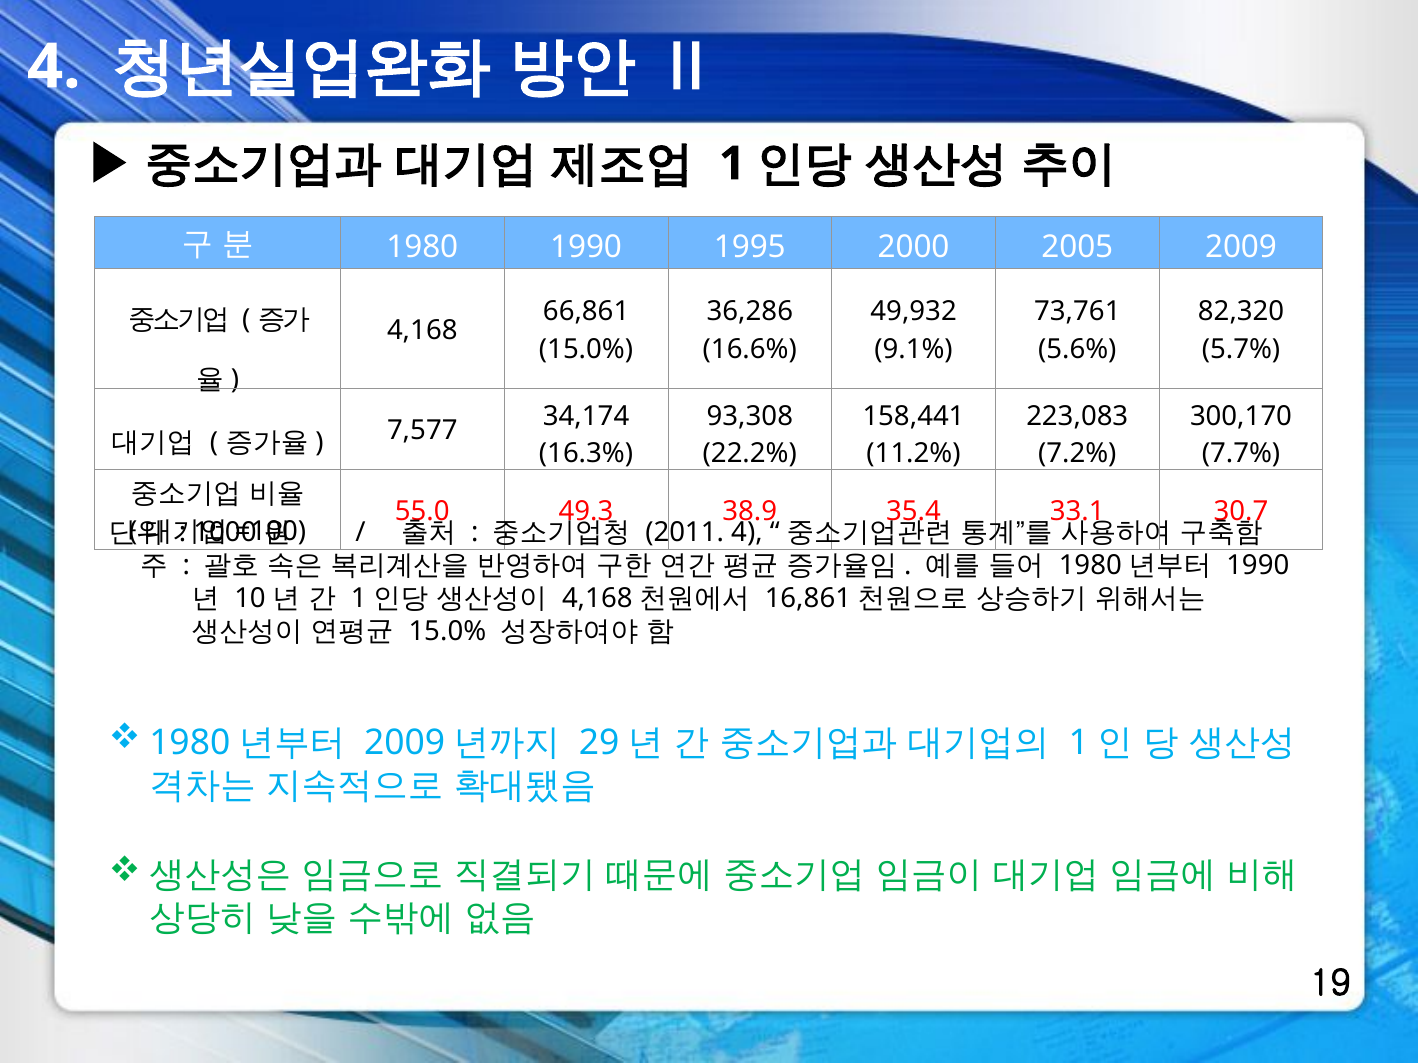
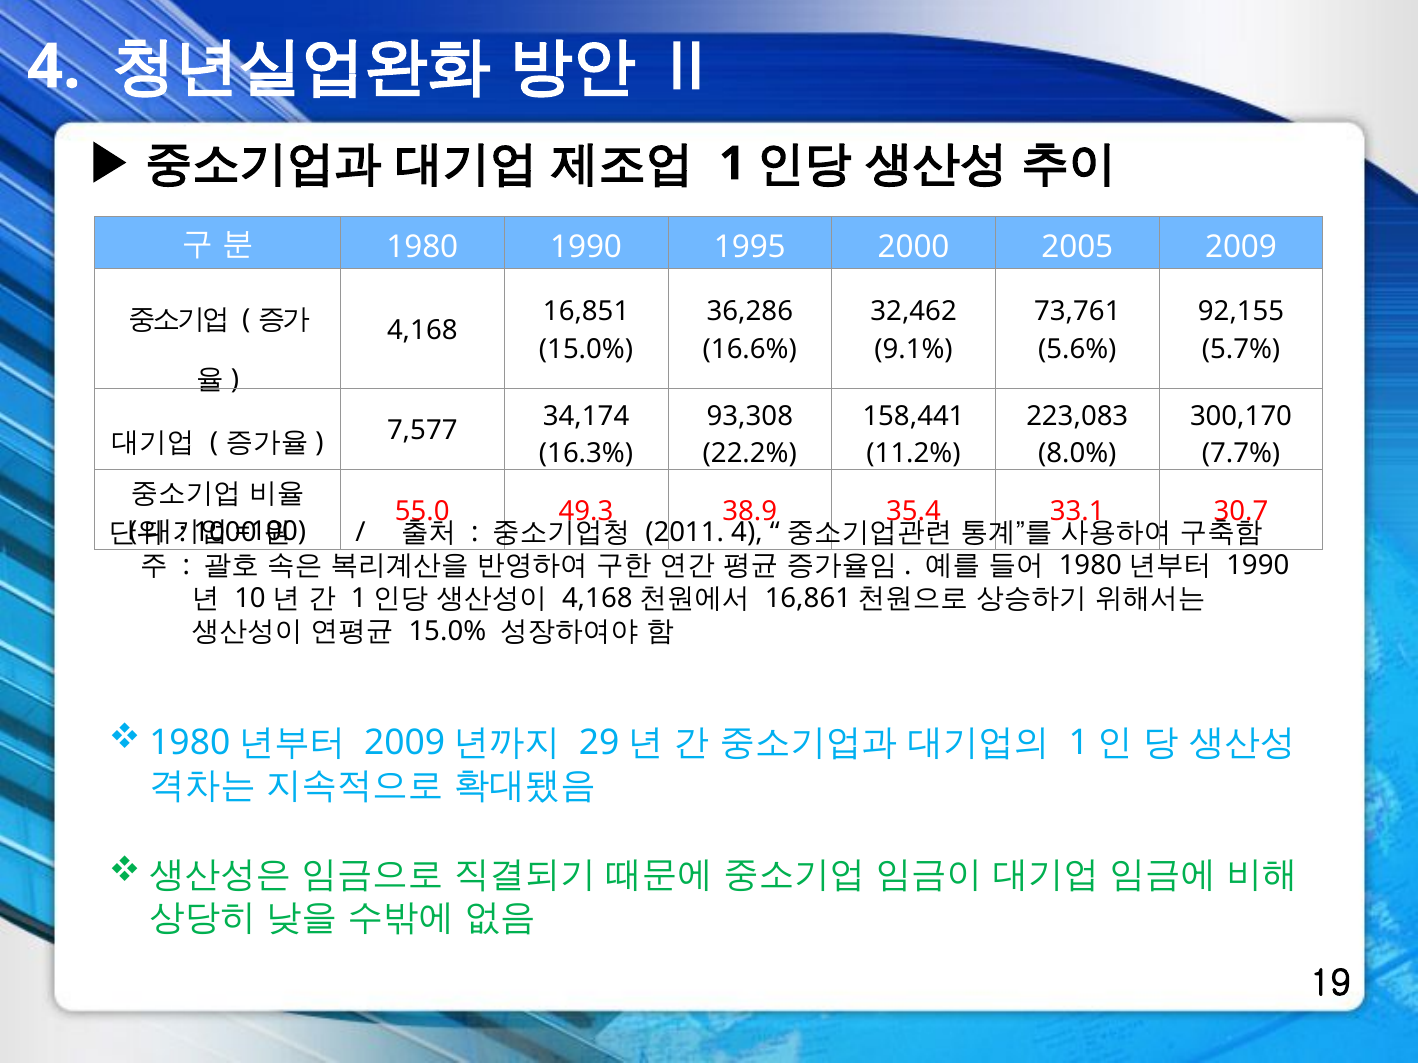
66,861: 66,861 -> 16,851 (586, 312)
49,932: 49,932 -> 32,462 (914, 312)
82,320: 82,320 -> 92,155 (1241, 312)
7.2%: 7.2% -> 8.0% (1077, 454)
